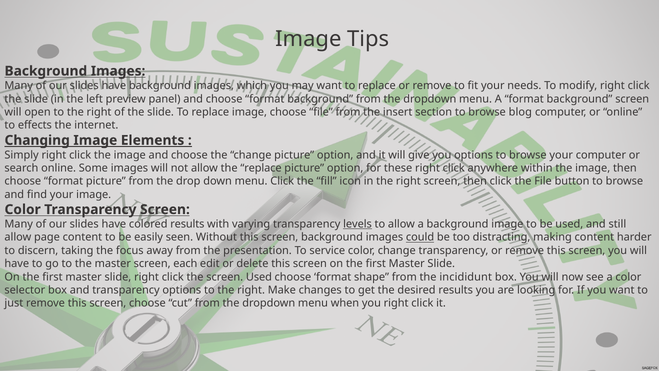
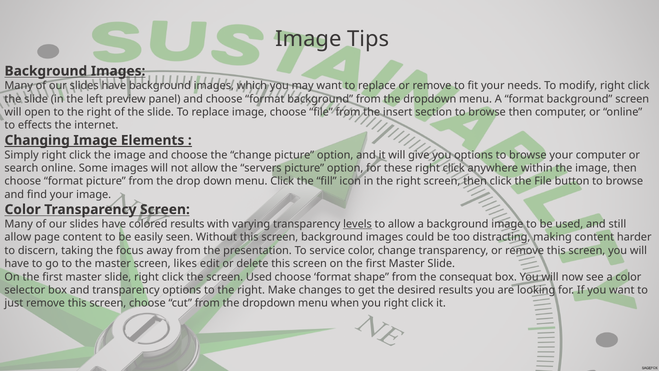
browse blog: blog -> then (520, 112)
the replace: replace -> servers (261, 168)
could underline: present -> none (420, 237)
each: each -> likes (185, 264)
incididunt: incididunt -> consequat (466, 277)
